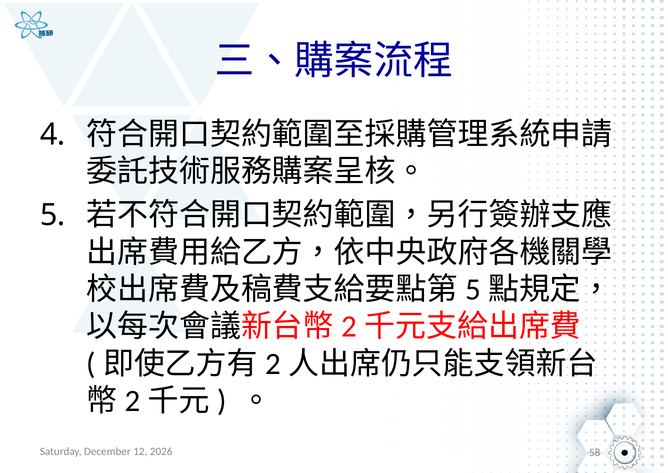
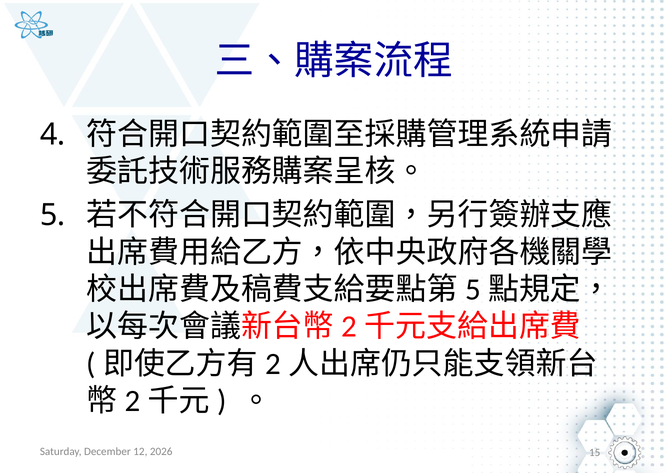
58: 58 -> 15 (595, 452)
